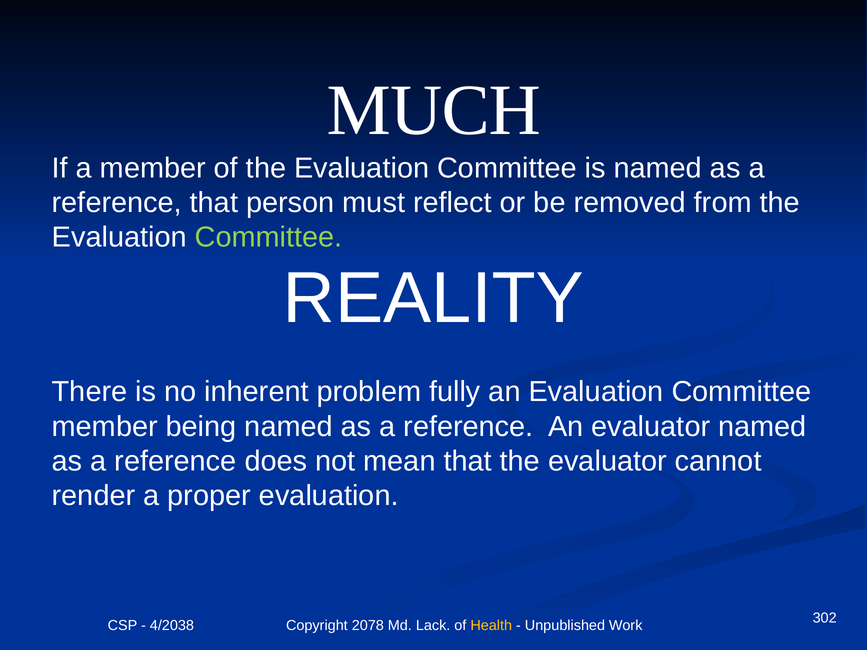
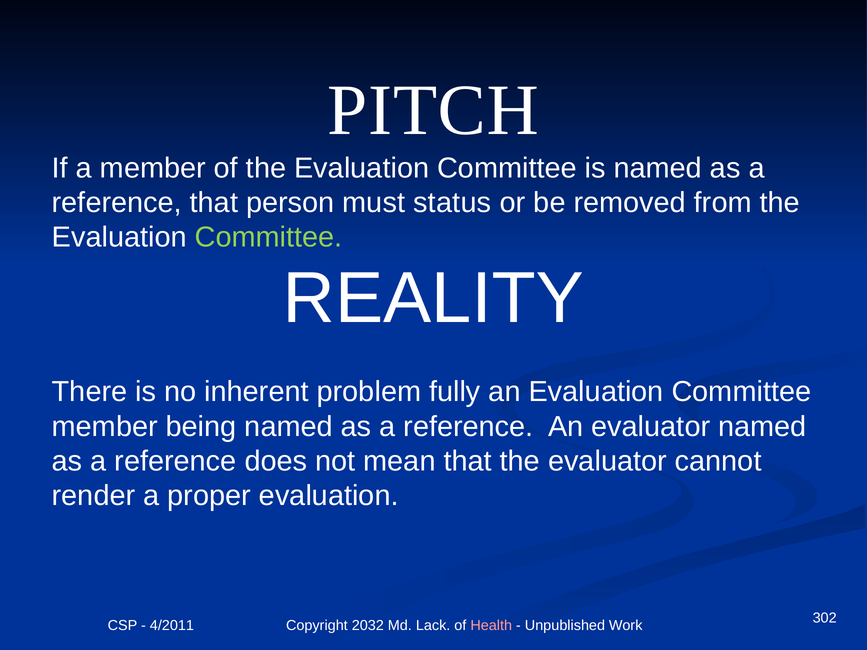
MUCH: MUCH -> PITCH (433, 110)
reflect: reflect -> status (452, 203)
4/2038: 4/2038 -> 4/2011 (172, 626)
2078: 2078 -> 2032 (368, 626)
Health colour: yellow -> pink (491, 626)
